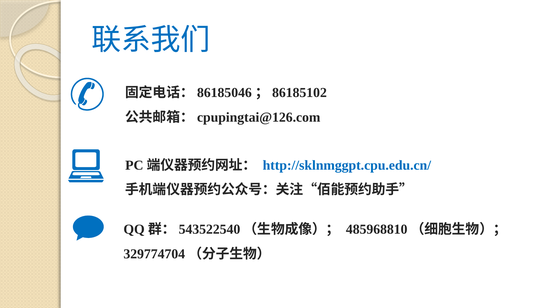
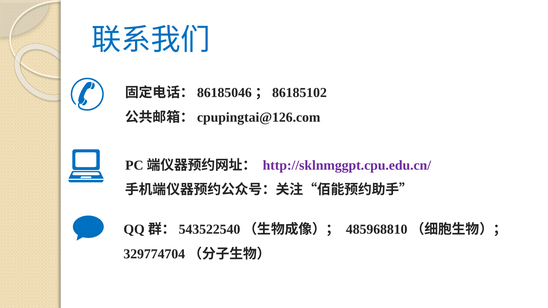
http://sklnmggpt.cpu.edu.cn/ colour: blue -> purple (347, 165)
